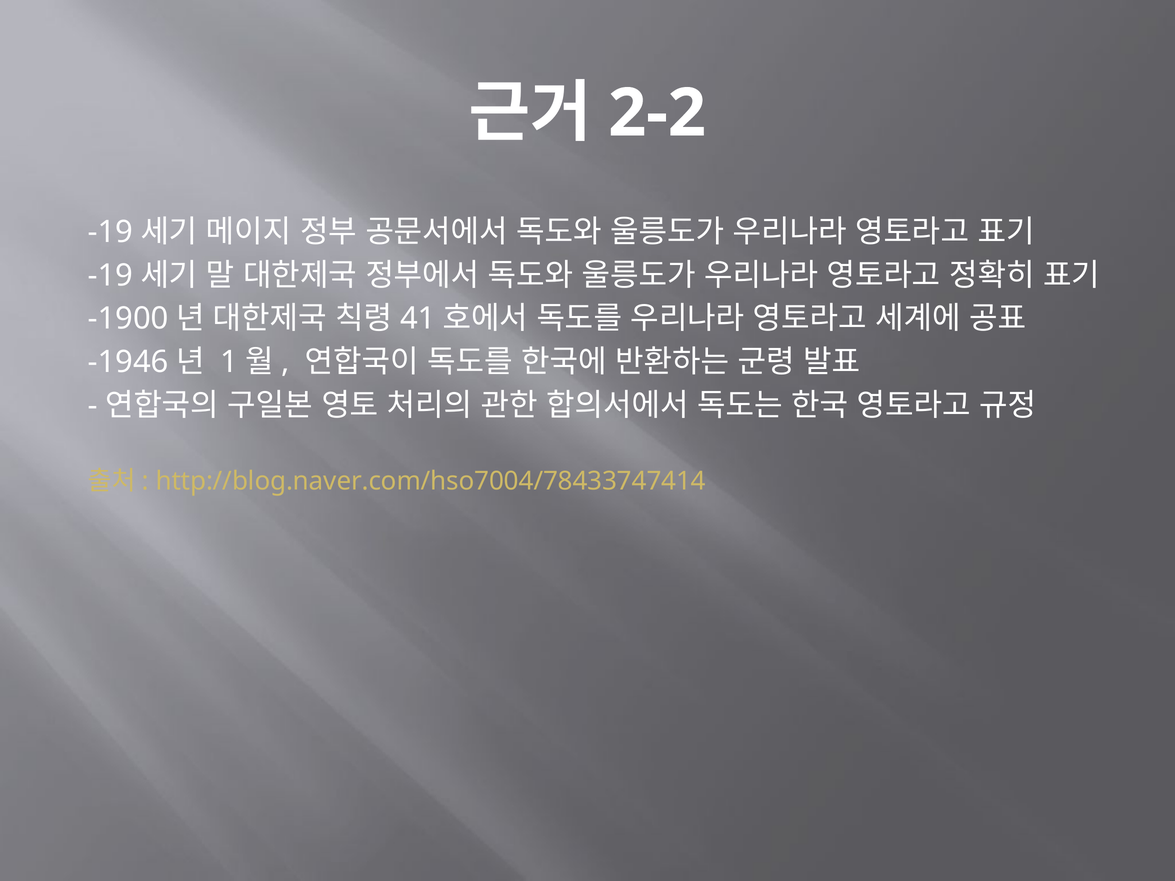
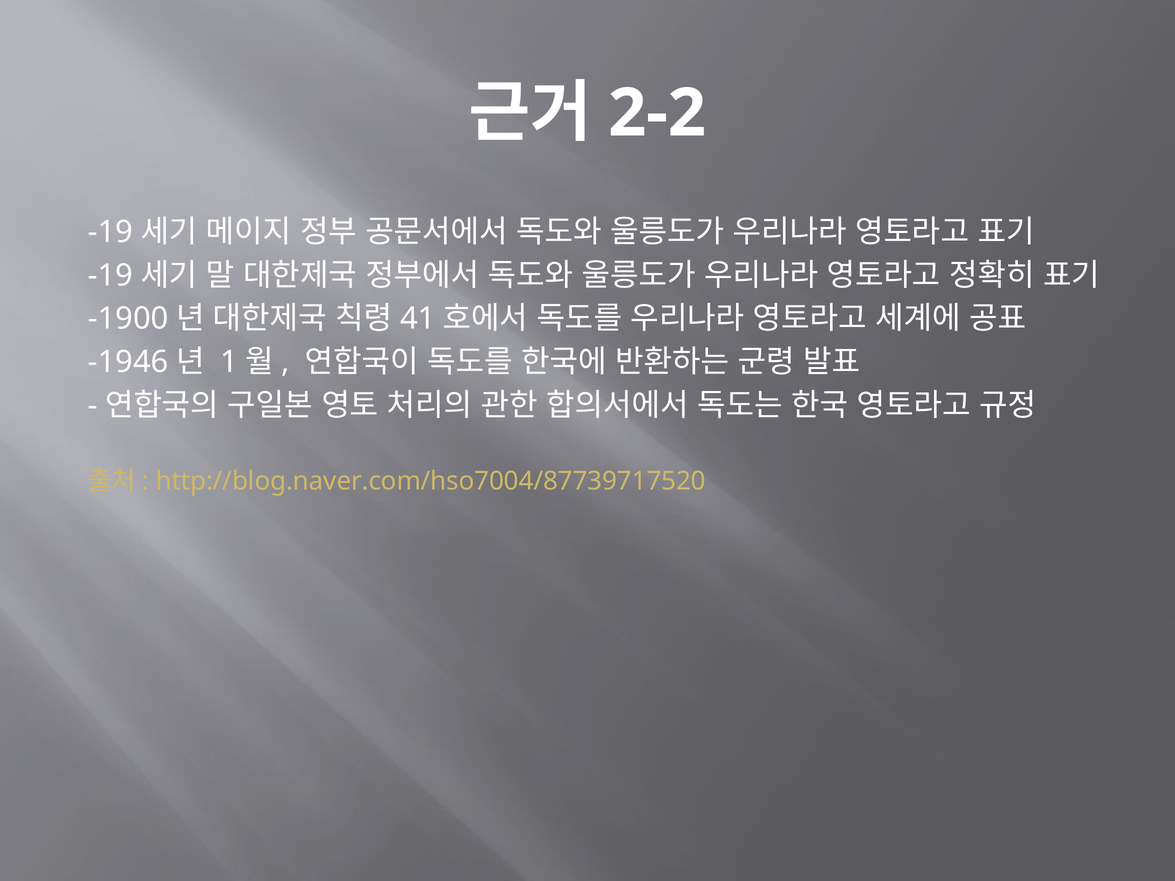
http://blog.naver.com/hso7004/78433747414: http://blog.naver.com/hso7004/78433747414 -> http://blog.naver.com/hso7004/87739717520 (431, 481)
